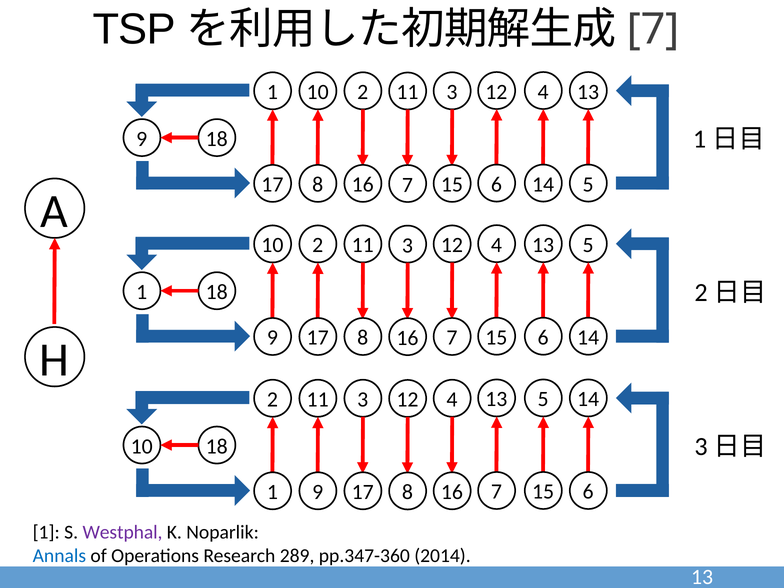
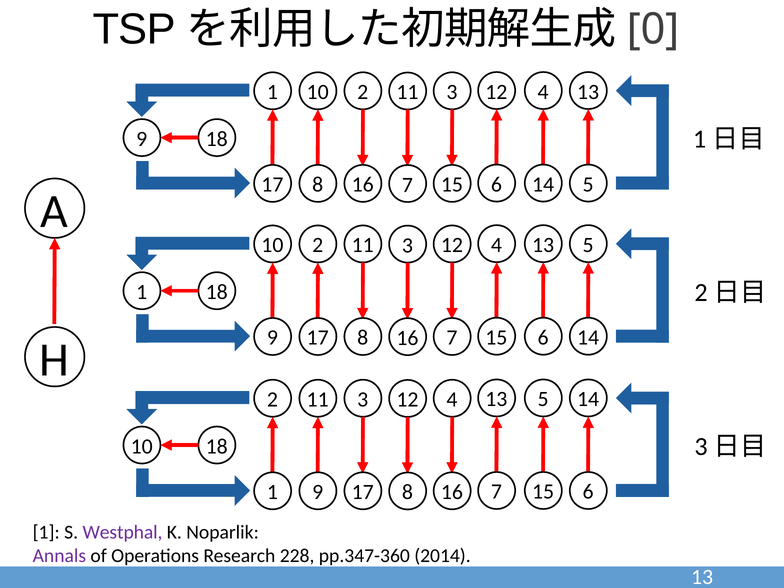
7: 7 -> 0 (653, 29)
Annals colour: blue -> purple (59, 556)
289: 289 -> 228 (297, 556)
